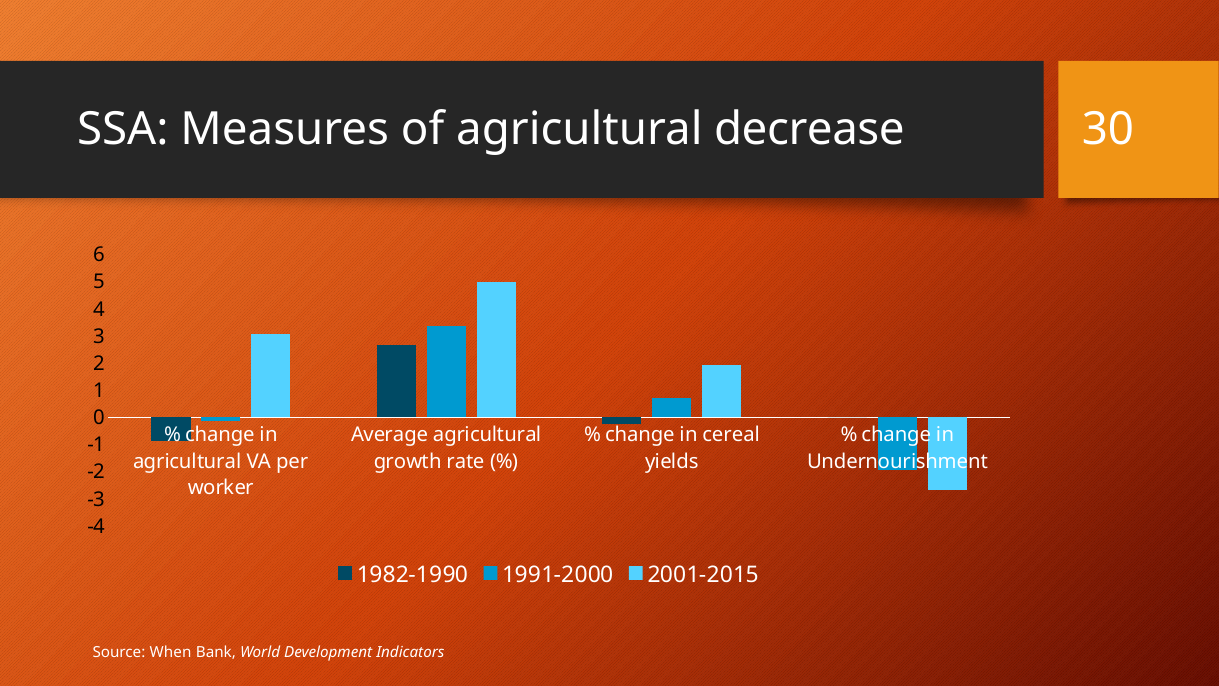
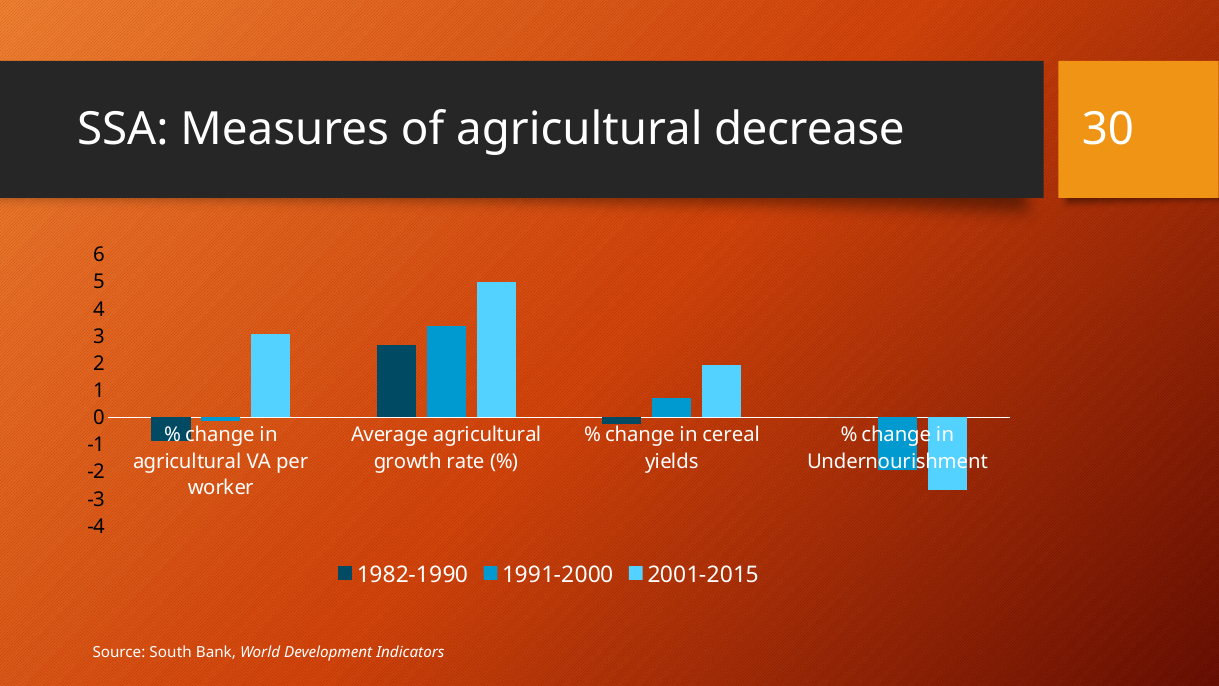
When: When -> South (171, 652)
